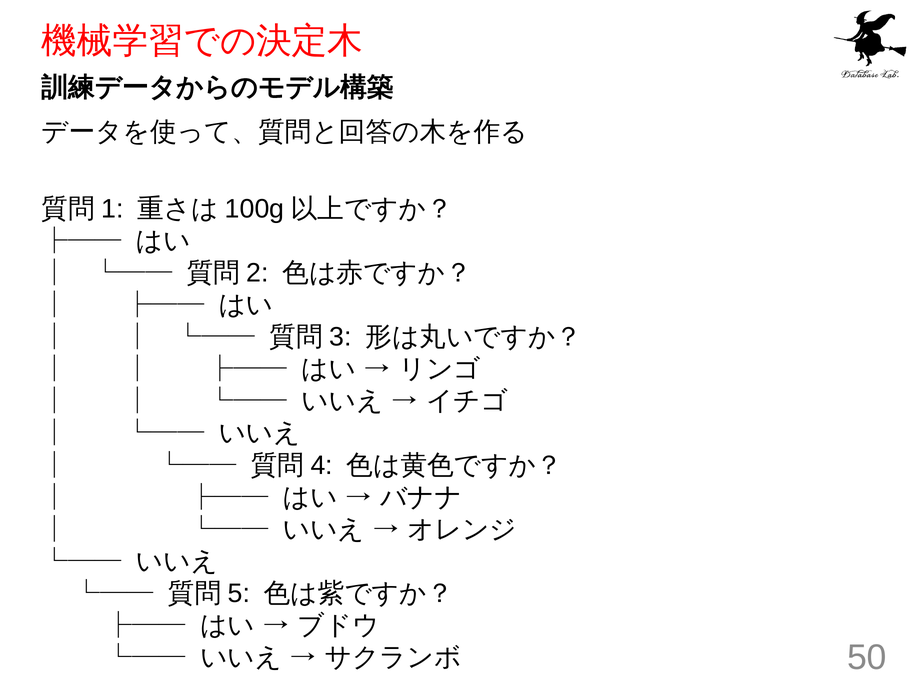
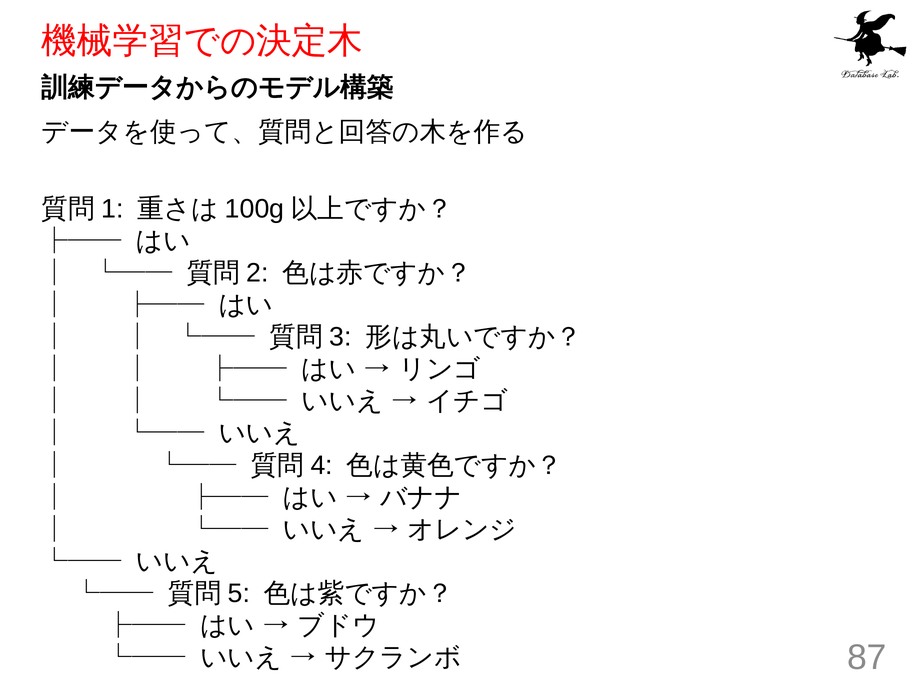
50: 50 -> 87 (867, 657)
